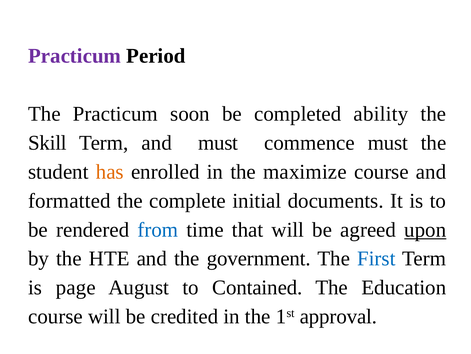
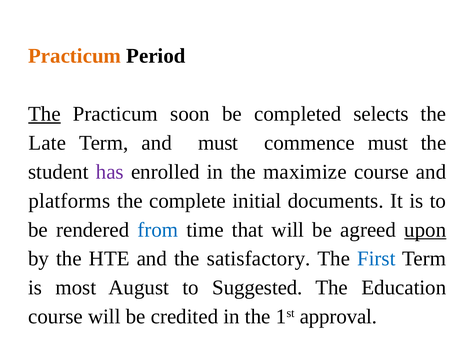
Practicum colour: purple -> orange (75, 56)
The underline: none -> present (44, 114)
ability: ability -> selects (381, 114)
Skill: Skill -> Late (47, 143)
has colour: orange -> purple (110, 172)
formatted: formatted -> platforms (69, 200)
government: government -> satisfactory (259, 258)
page: page -> most (76, 287)
Contained: Contained -> Suggested (257, 287)
